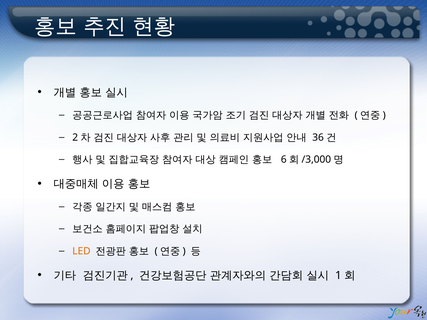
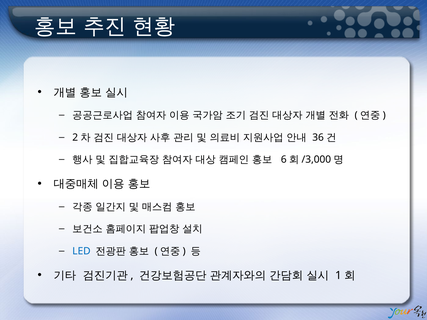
LED colour: orange -> blue (81, 251)
